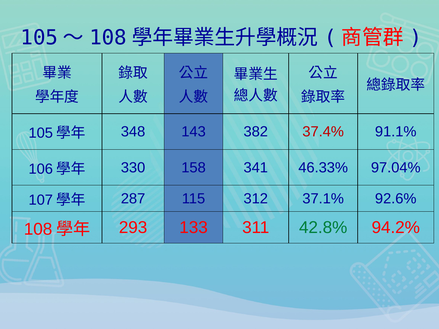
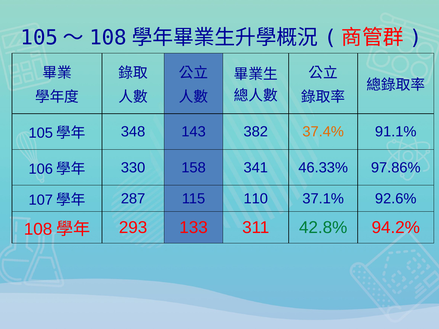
37.4% colour: red -> orange (323, 132)
97.04%: 97.04% -> 97.86% (396, 168)
312: 312 -> 110 (256, 199)
